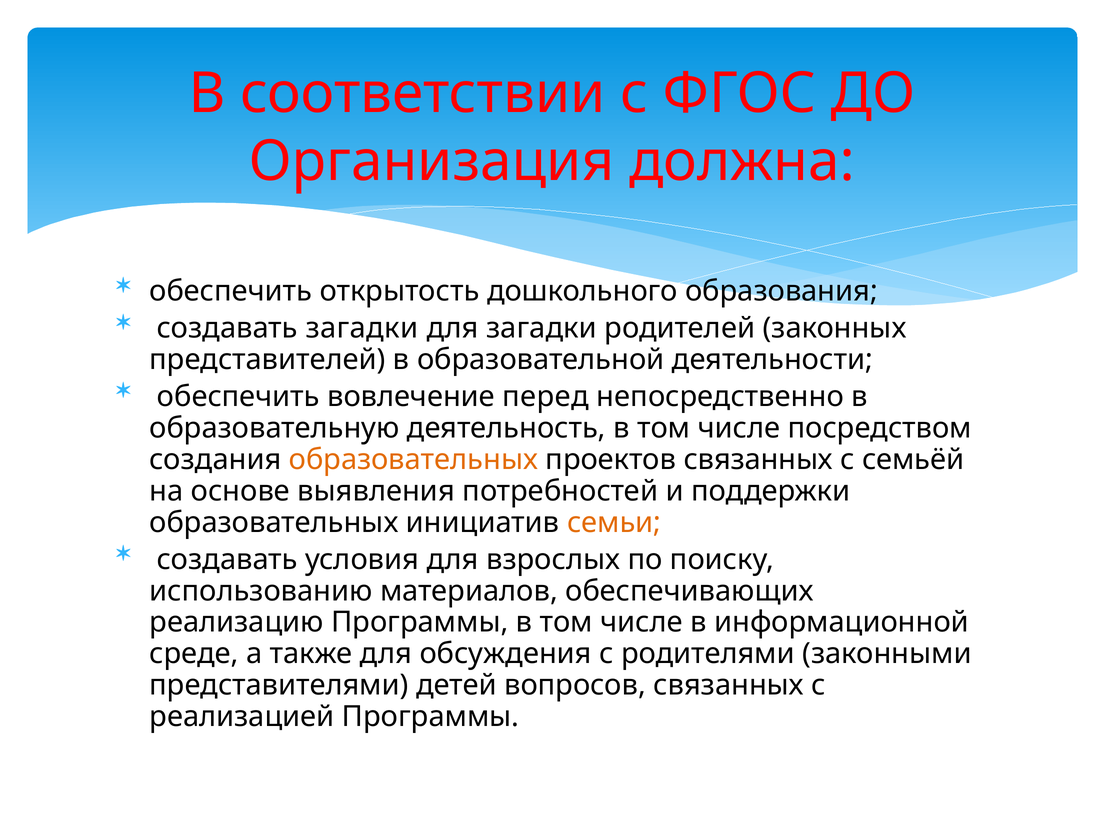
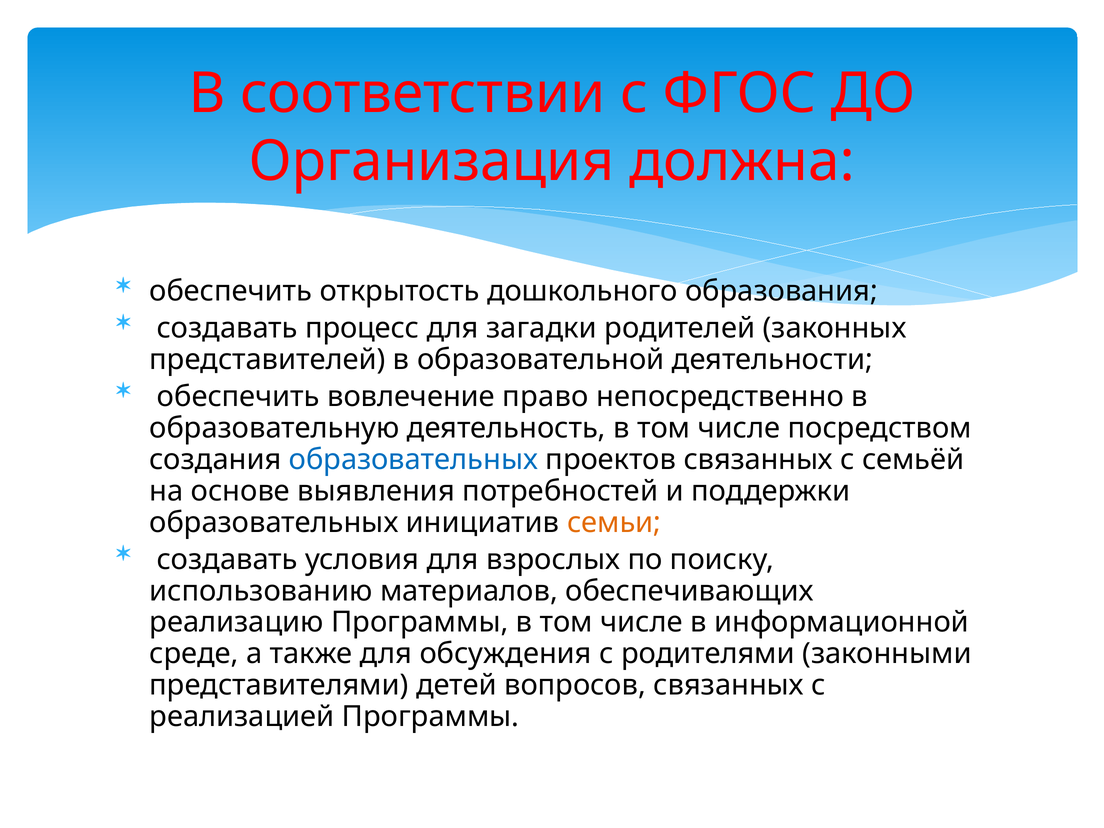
создавать загадки: загадки -> процесс (362, 328)
перед: перед -> право (546, 397)
образовательных colour: orange -> blue (413, 460)
